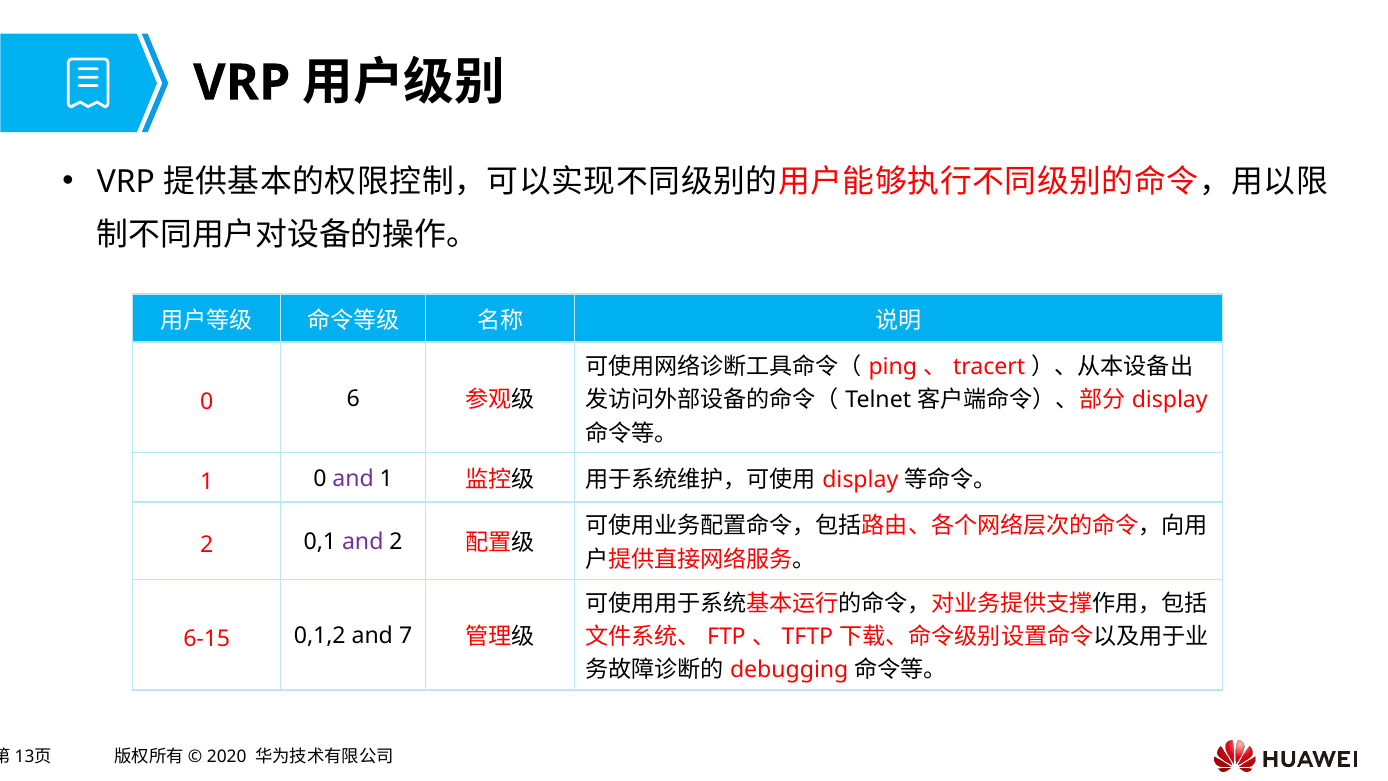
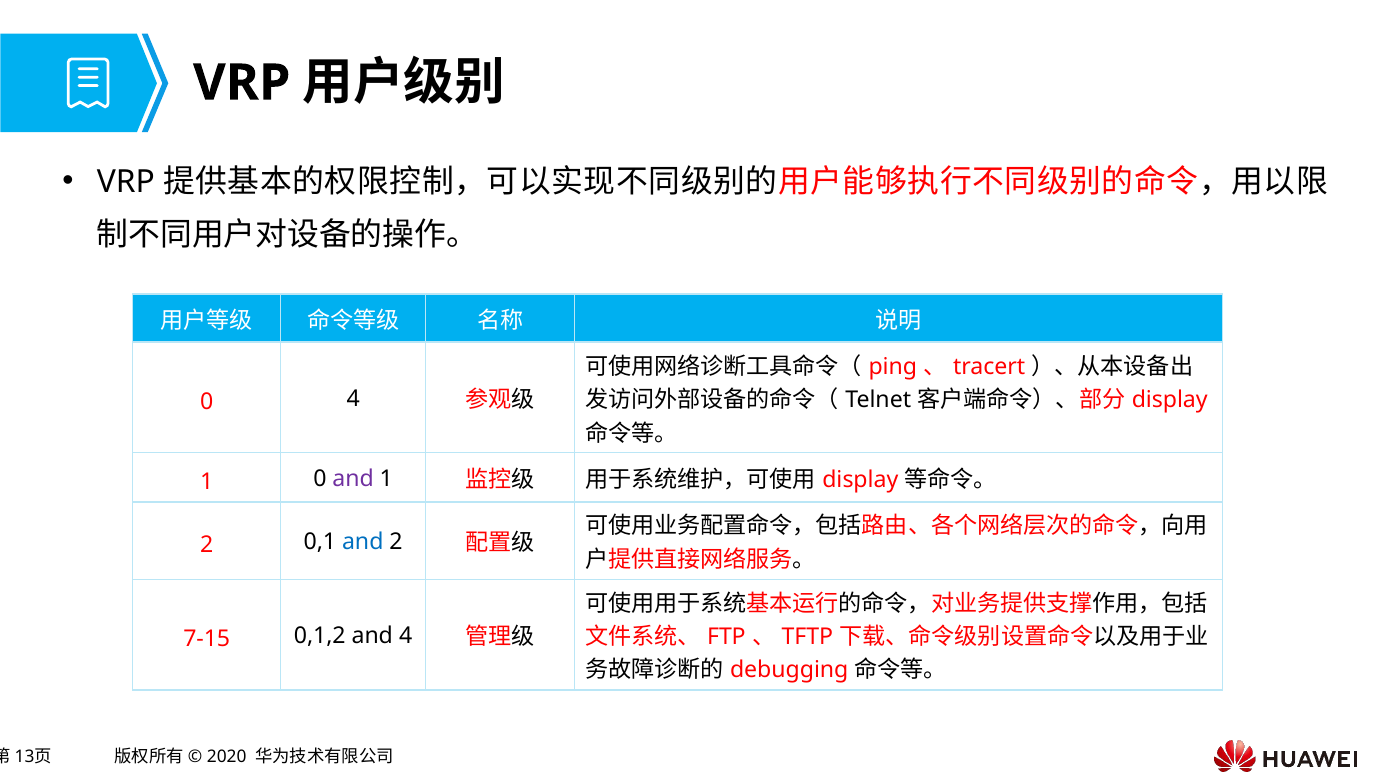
0 6: 6 -> 4 (353, 399)
and colour: purple -> blue (363, 542)
6-15: 6-15 -> 7-15 (207, 639)
and 7: 7 -> 4 (406, 636)
